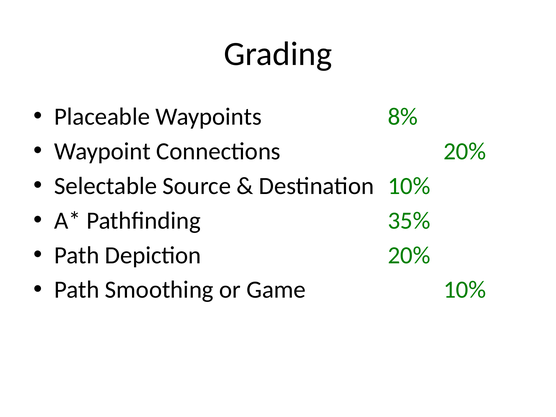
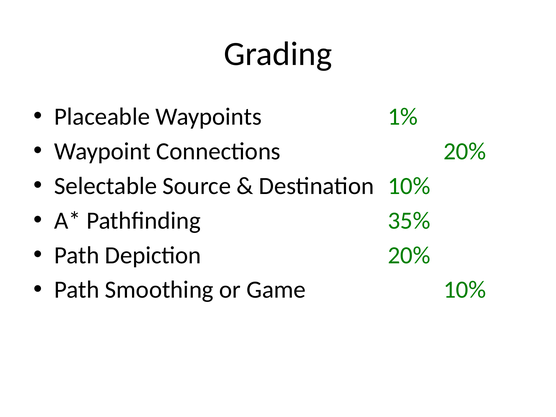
8%: 8% -> 1% (403, 117)
